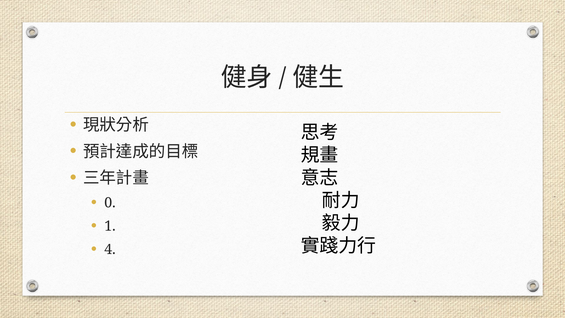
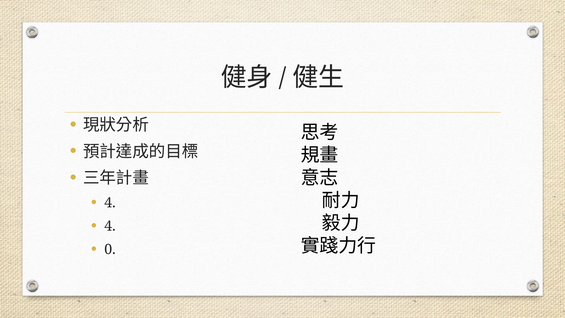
0: 0 -> 4 (110, 203)
1: 1 -> 4 (110, 226)
4: 4 -> 0 (110, 249)
